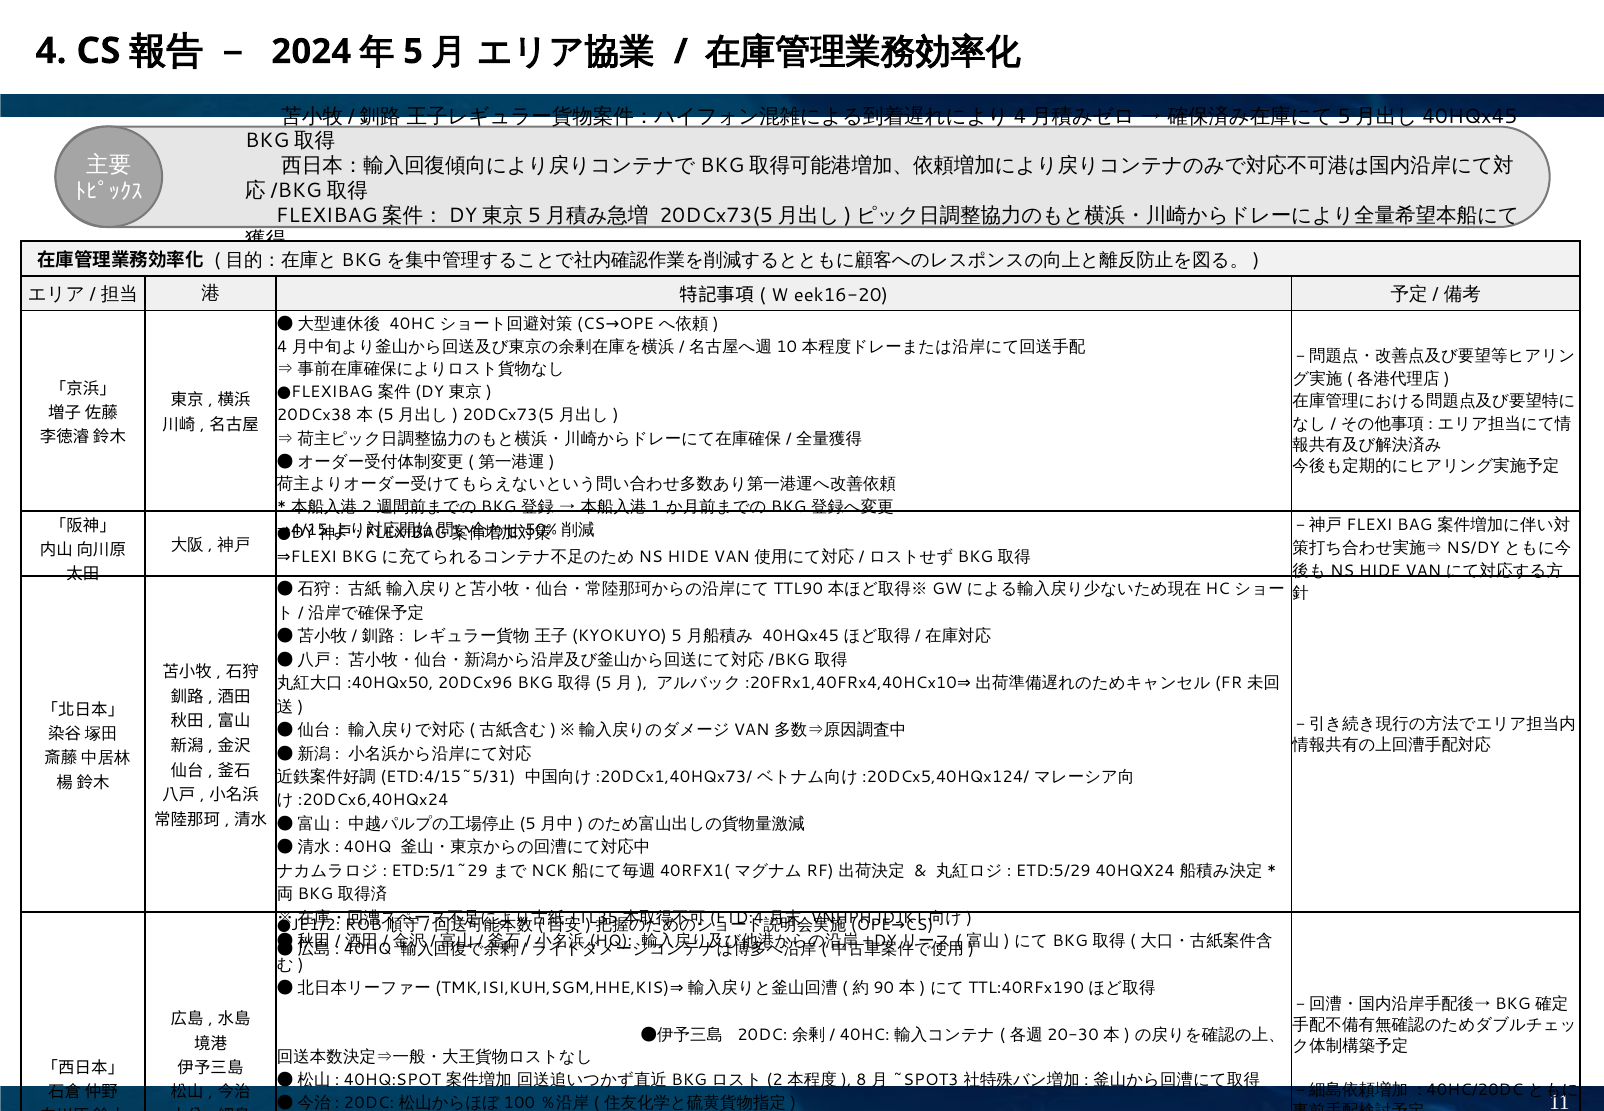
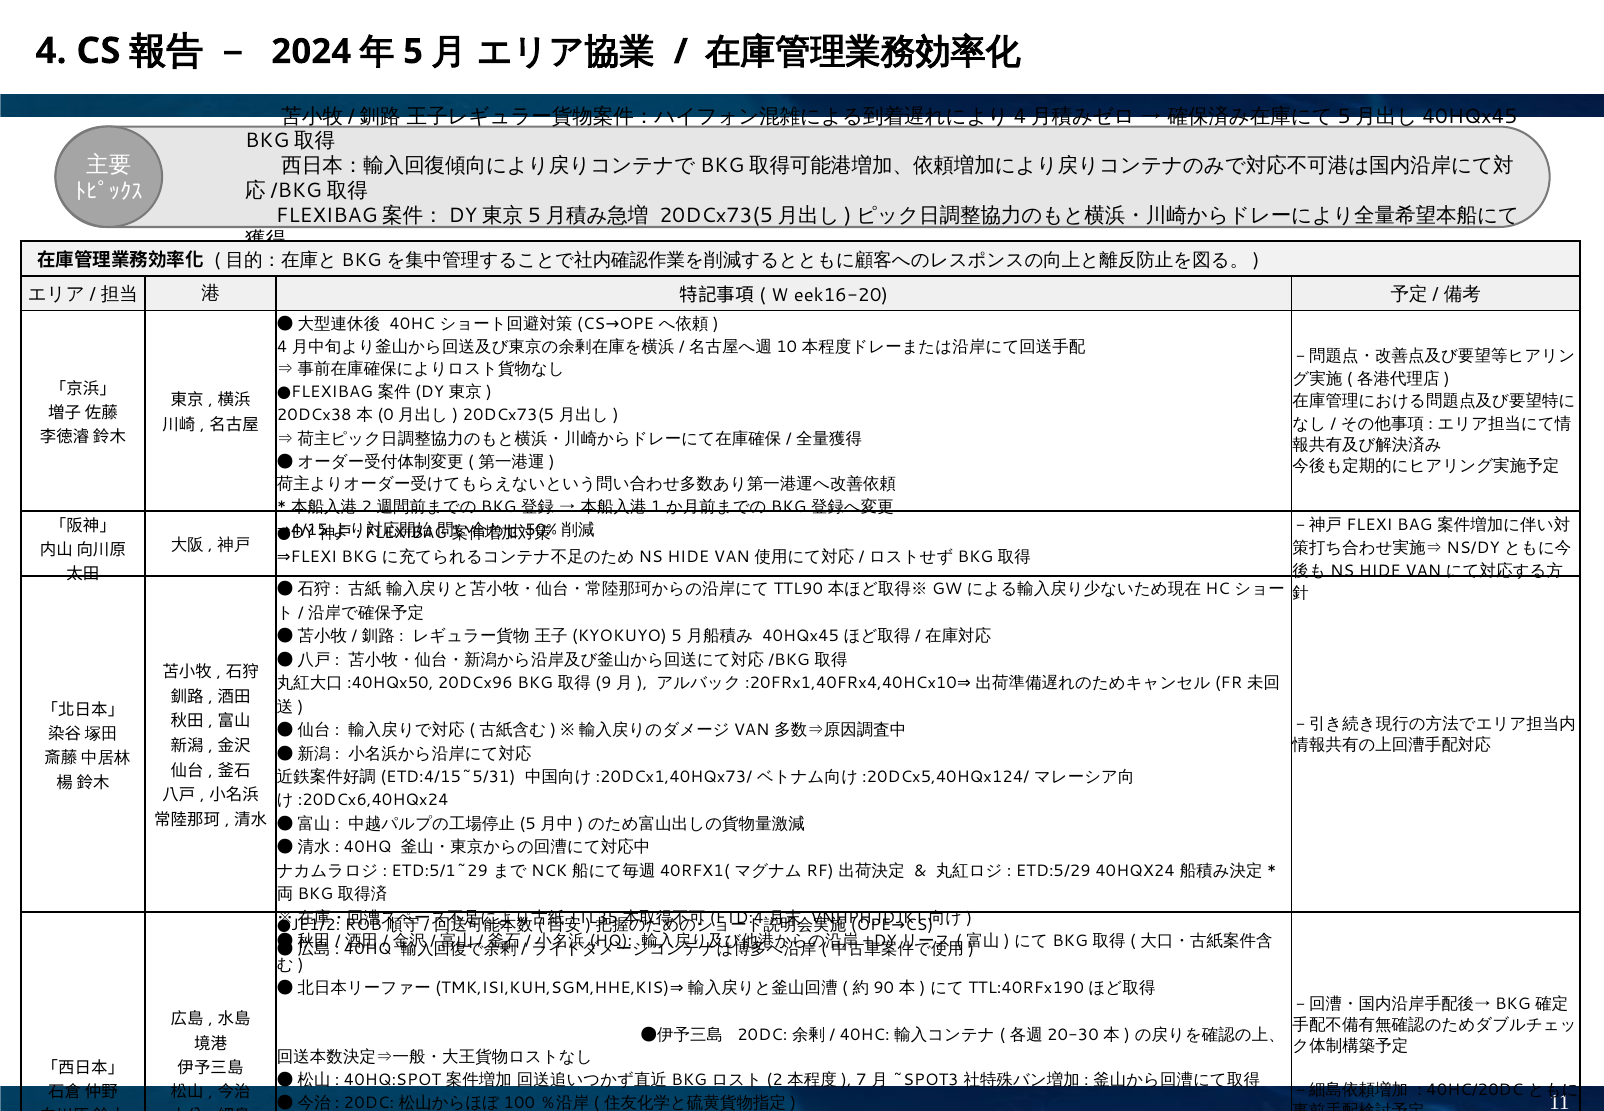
5: 5 -> 0 (386, 415)
5: 5 -> 9 (603, 683)
8: 8 -> 7 (861, 1079)
